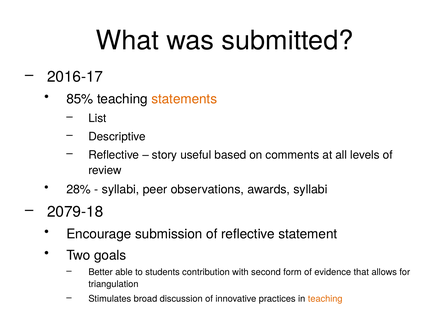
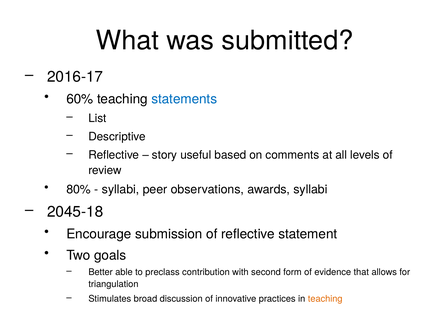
85%: 85% -> 60% (80, 99)
statements colour: orange -> blue (184, 99)
28%: 28% -> 80% (79, 190)
2079-18: 2079-18 -> 2045-18 (75, 212)
students: students -> preclass (162, 273)
